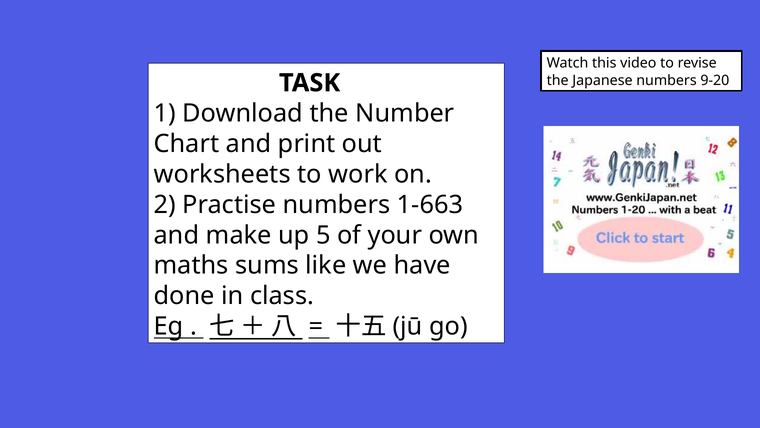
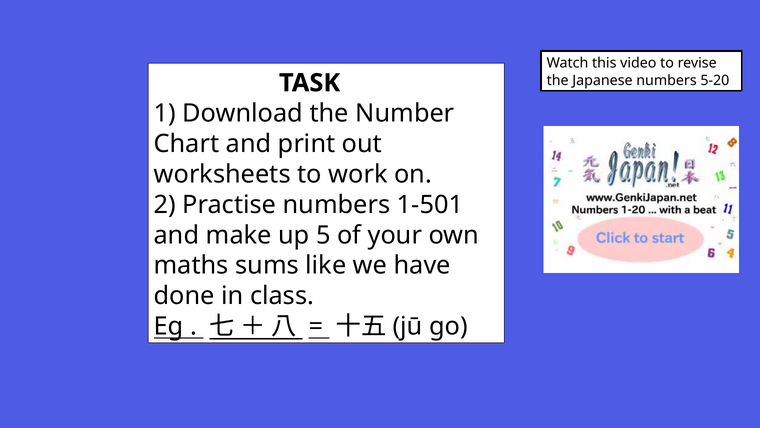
9-20: 9-20 -> 5-20 (715, 80)
1-663: 1-663 -> 1-501 (430, 204)
